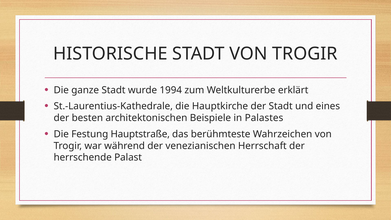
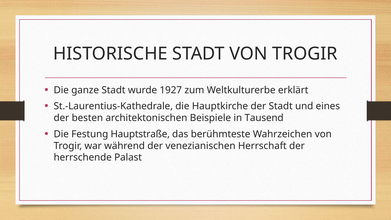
1994: 1994 -> 1927 (171, 90)
Palastes: Palastes -> Tausend (264, 118)
